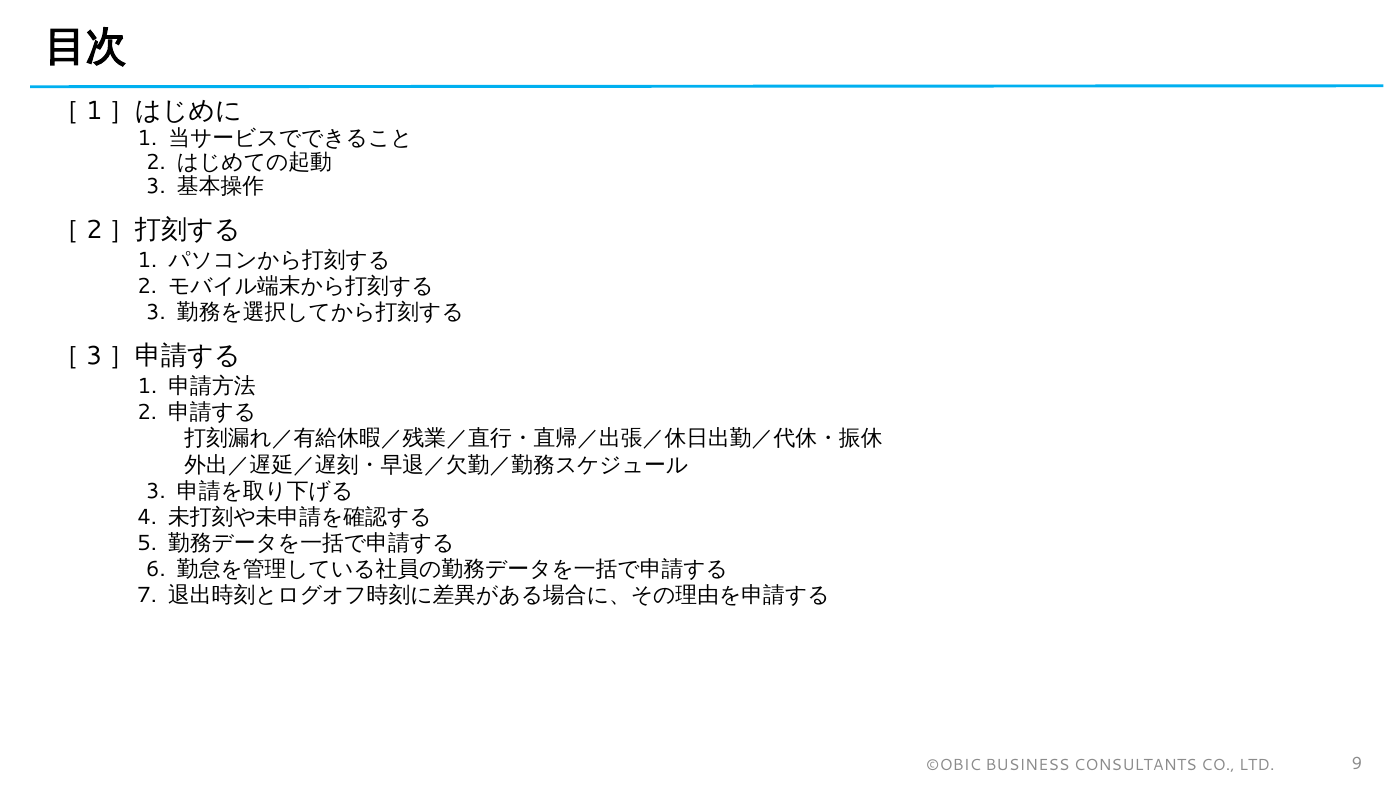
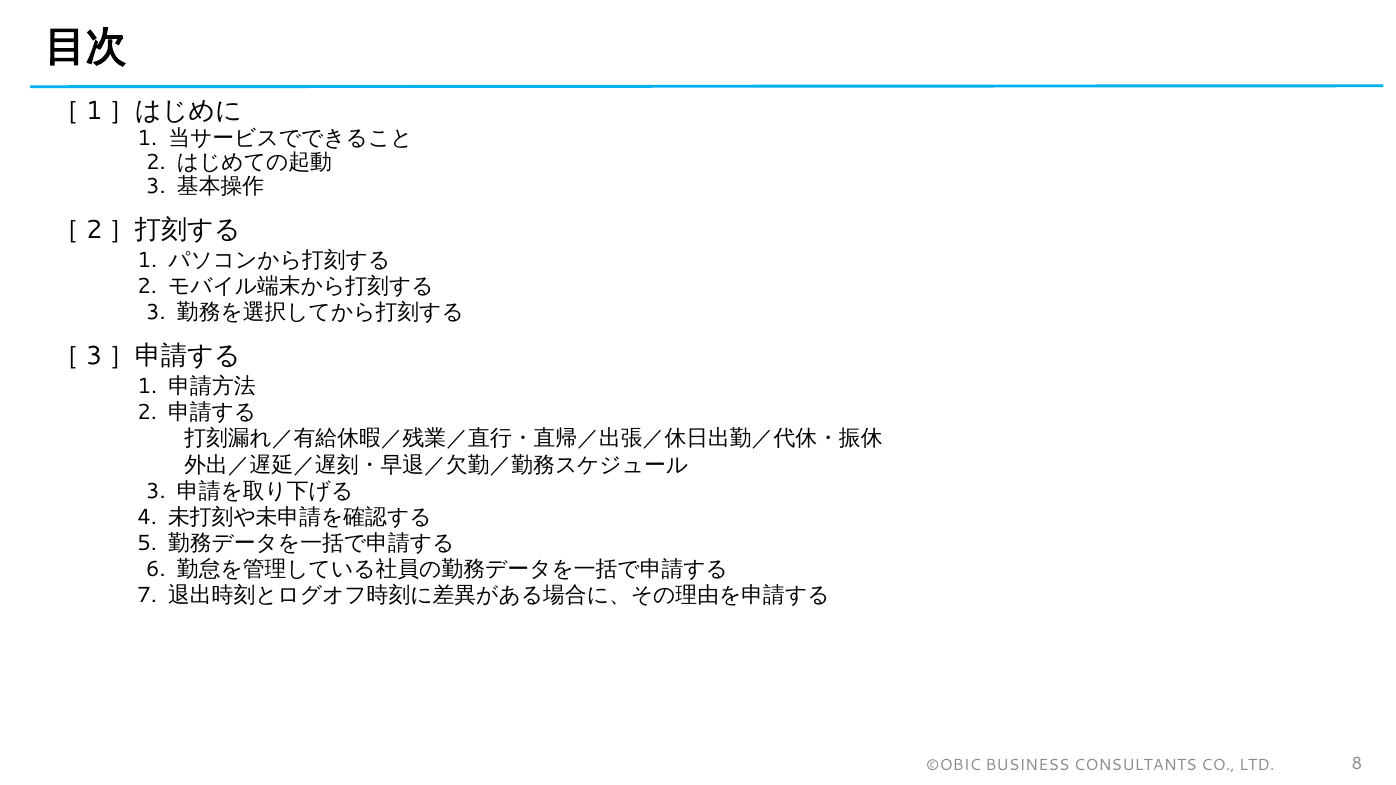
9: 9 -> 8 (1357, 764)
